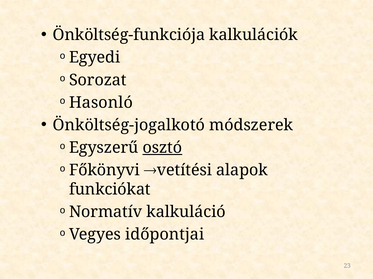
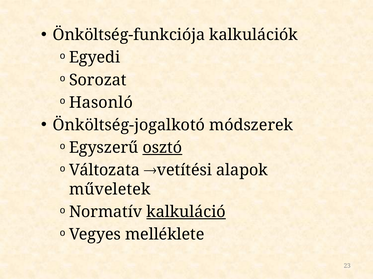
Főkönyvi: Főkönyvi -> Változata (104, 171)
funkciókat: funkciókat -> műveletek (110, 190)
kalkuláció underline: none -> present (186, 212)
időpontjai: időpontjai -> melléklete (165, 235)
